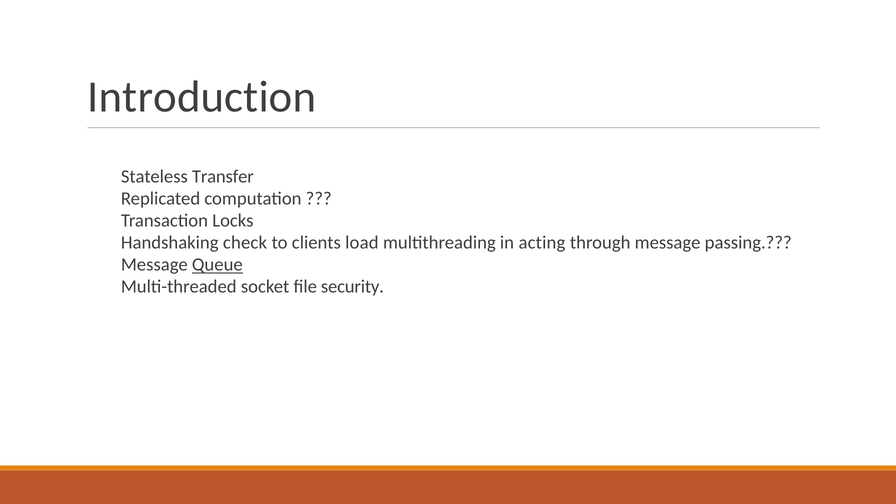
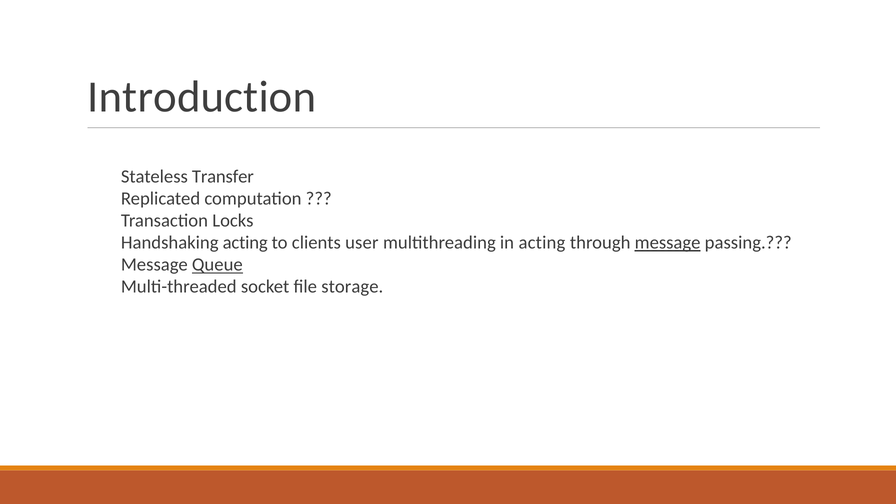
Handshaking check: check -> acting (245, 243)
load: load -> user (362, 243)
message underline: none -> present (668, 243)
security: security -> storage (352, 287)
